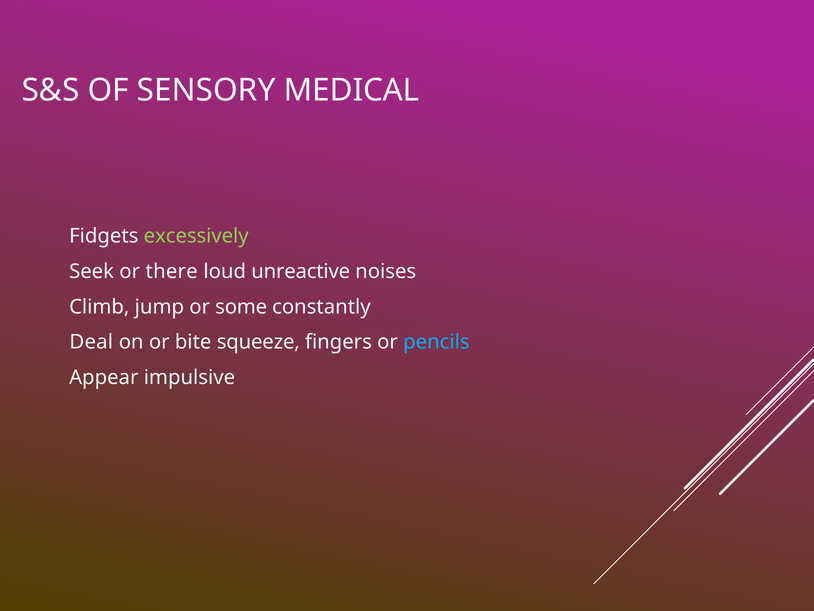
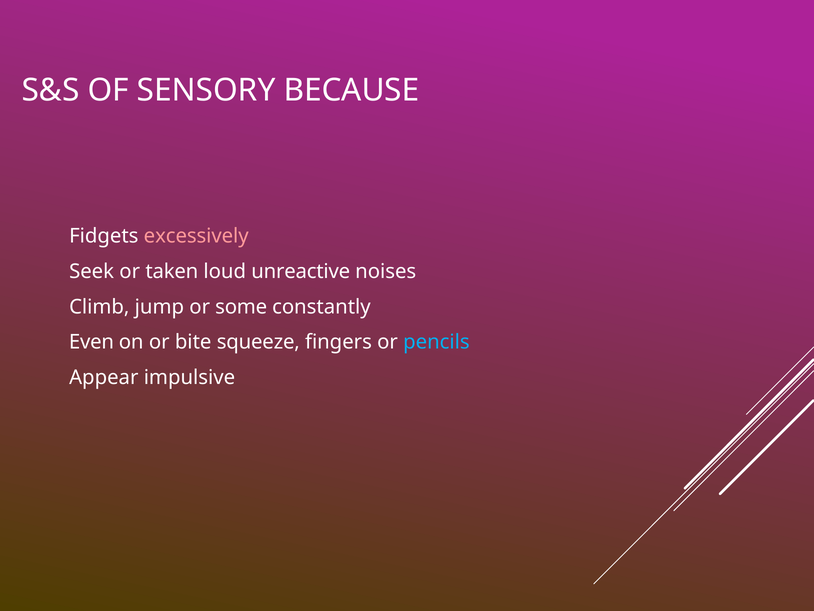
MEDICAL: MEDICAL -> BECAUSE (352, 90)
excessively colour: light green -> pink (196, 236)
there: there -> taken (172, 271)
Deal: Deal -> Even (91, 342)
